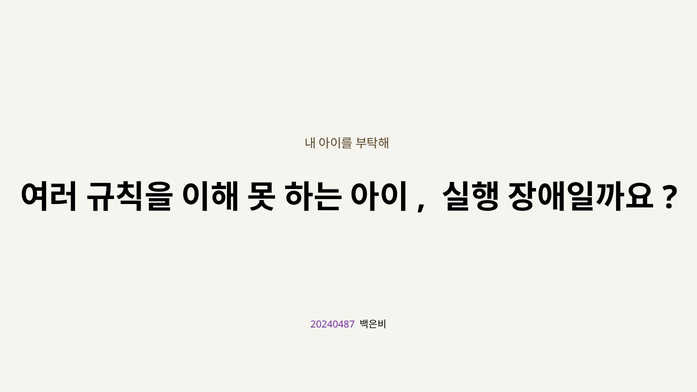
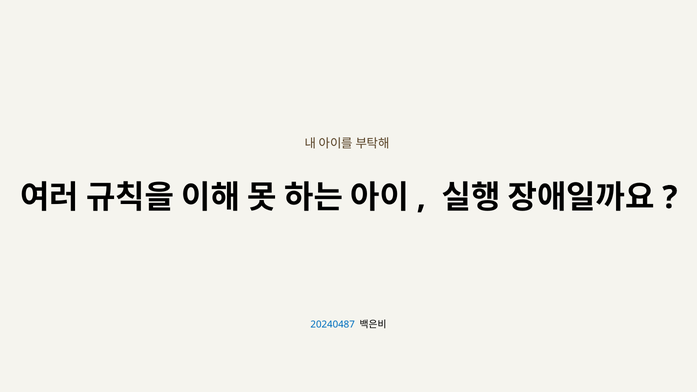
20240487 colour: purple -> blue (333, 325)
